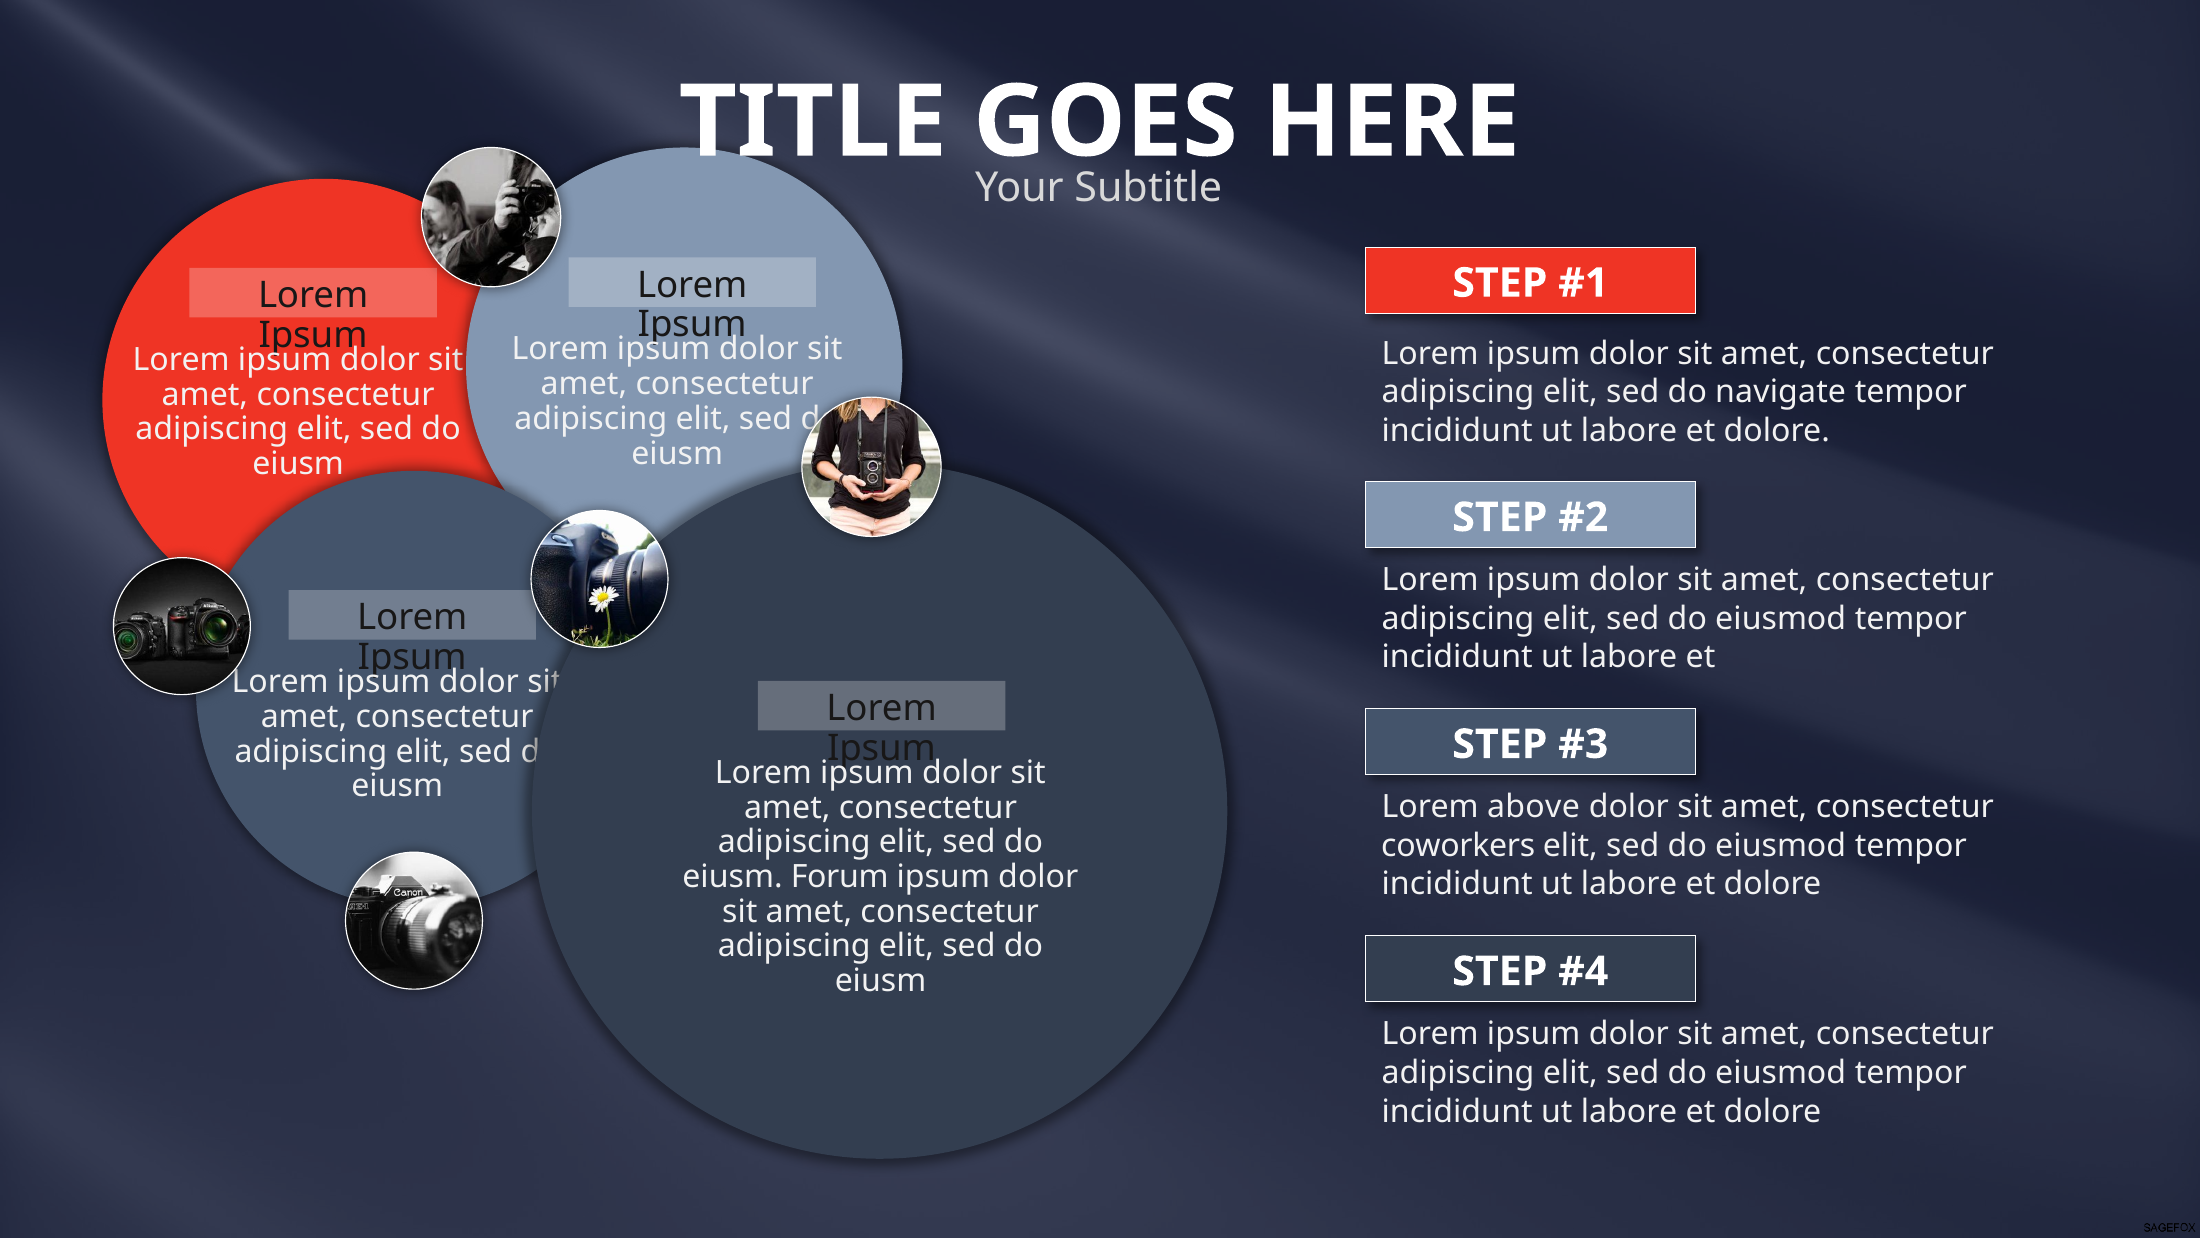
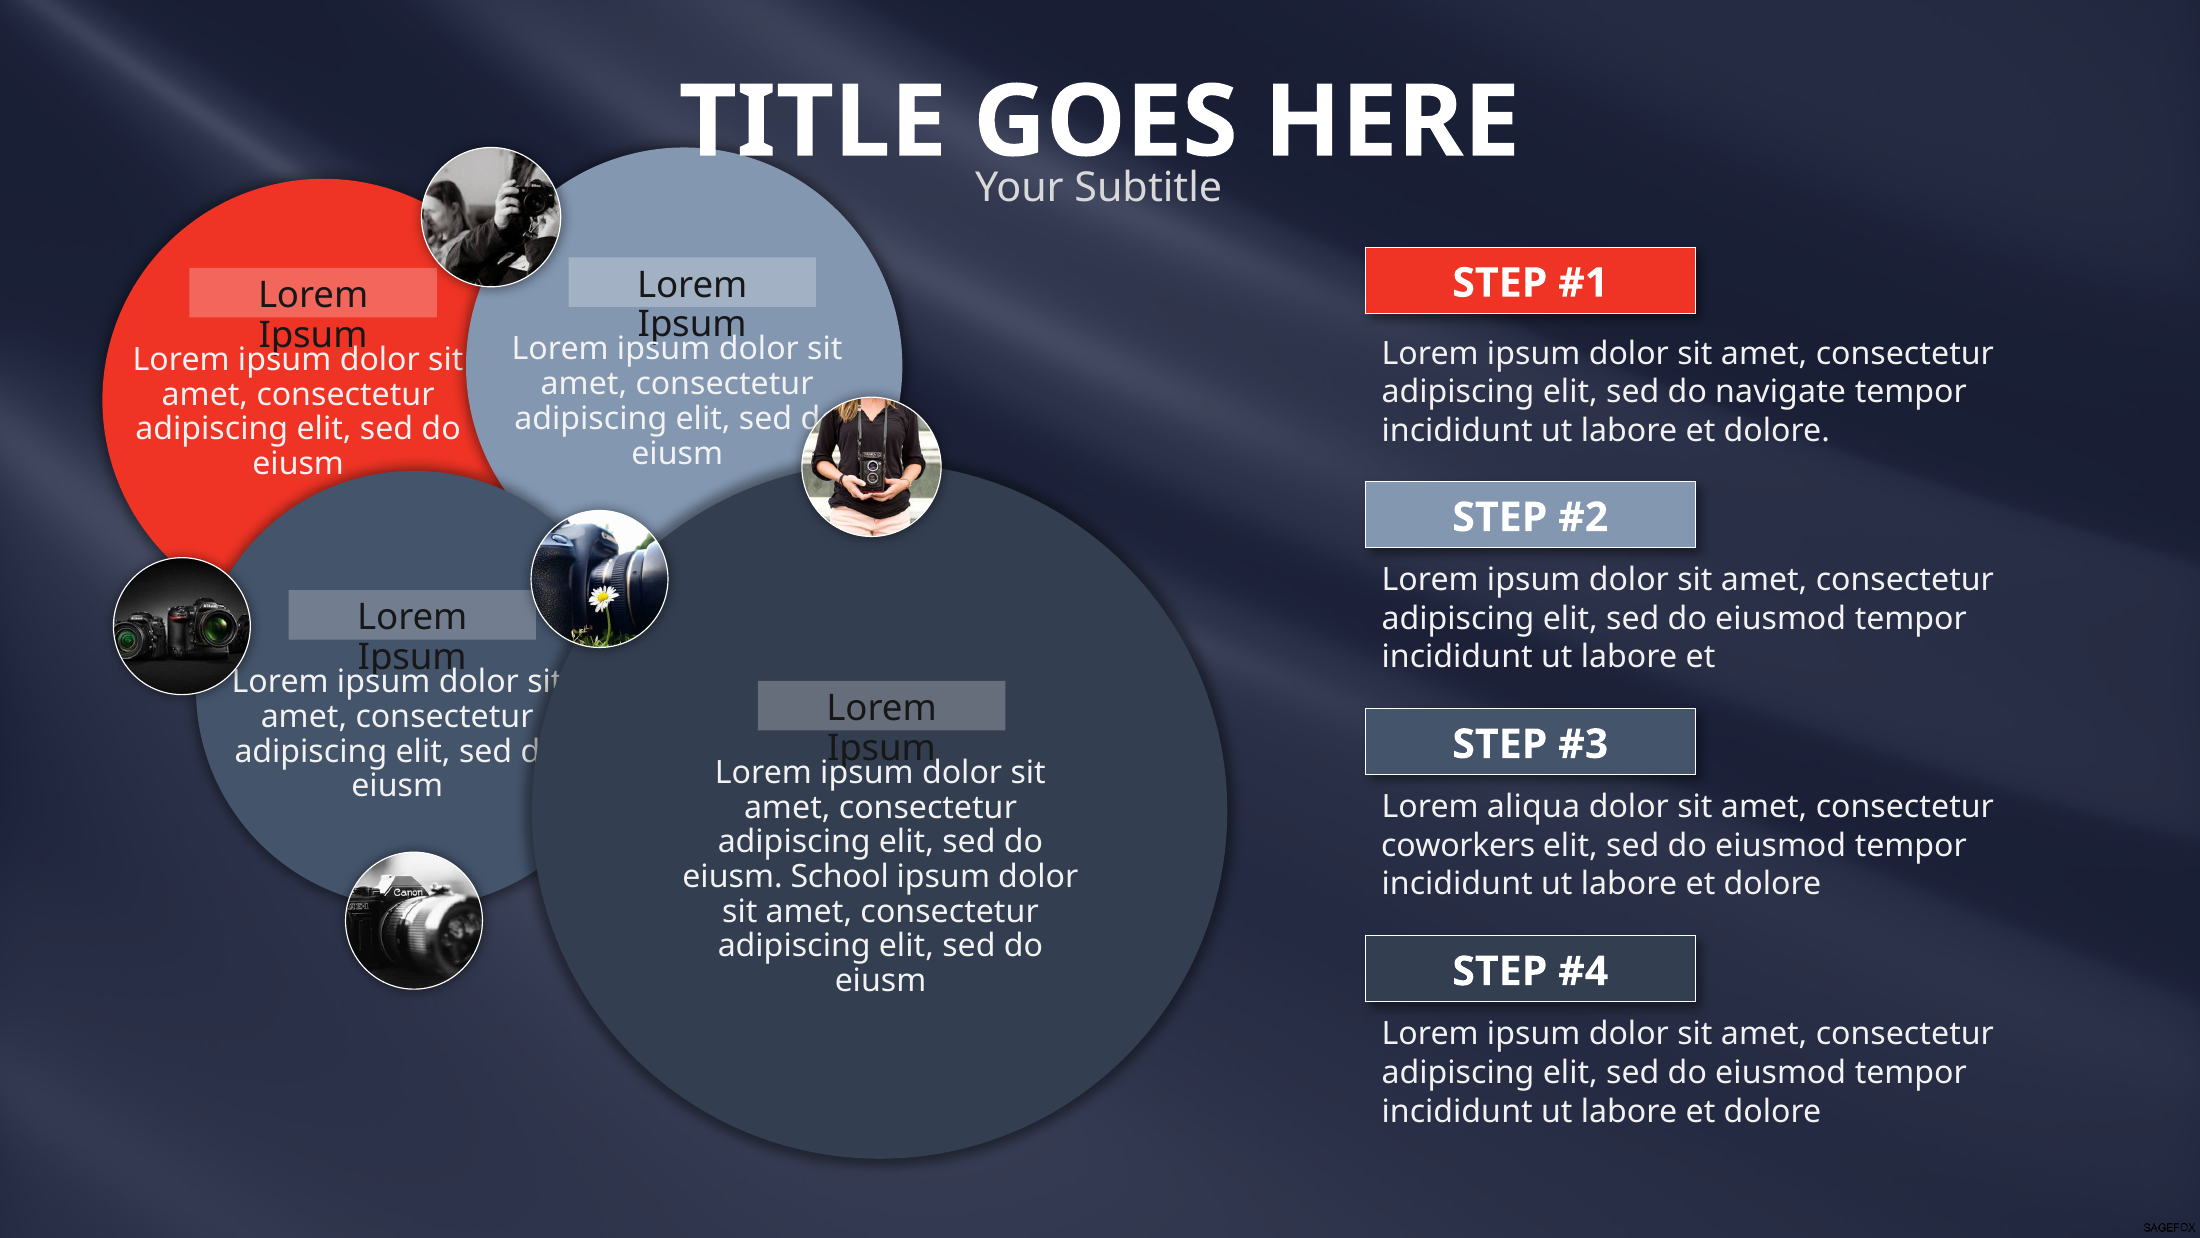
above: above -> aliqua (1534, 807)
Forum: Forum -> School (840, 877)
